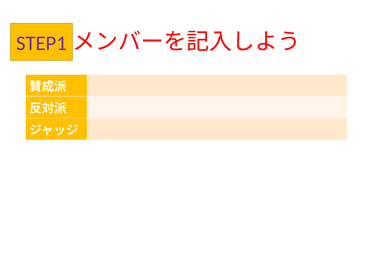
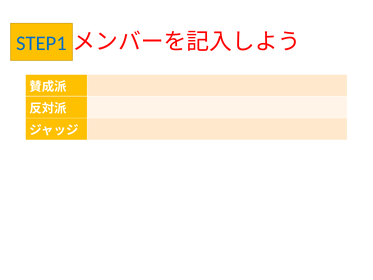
STEP1 colour: purple -> blue (42, 43)
